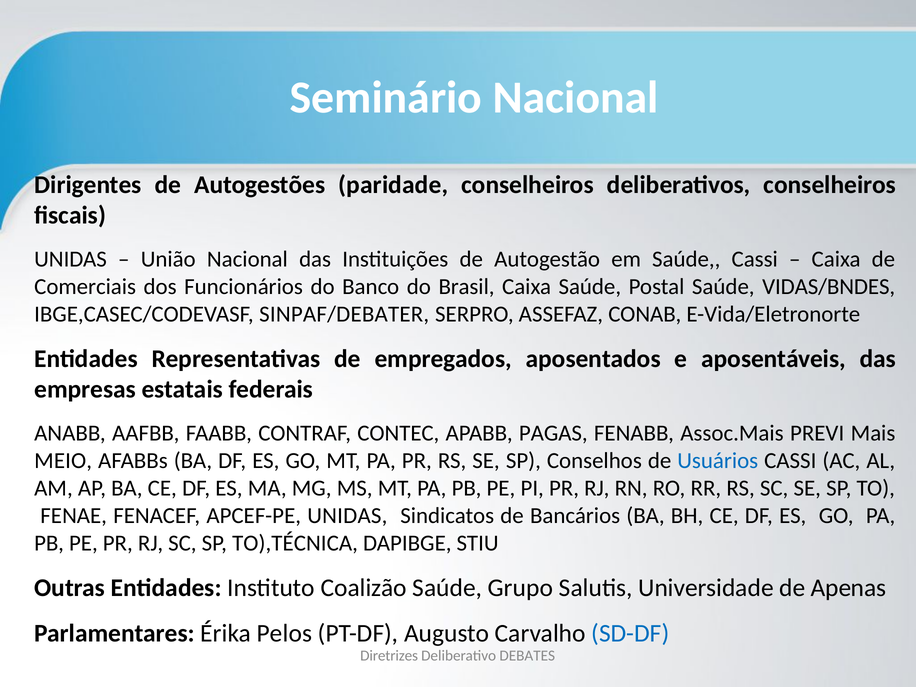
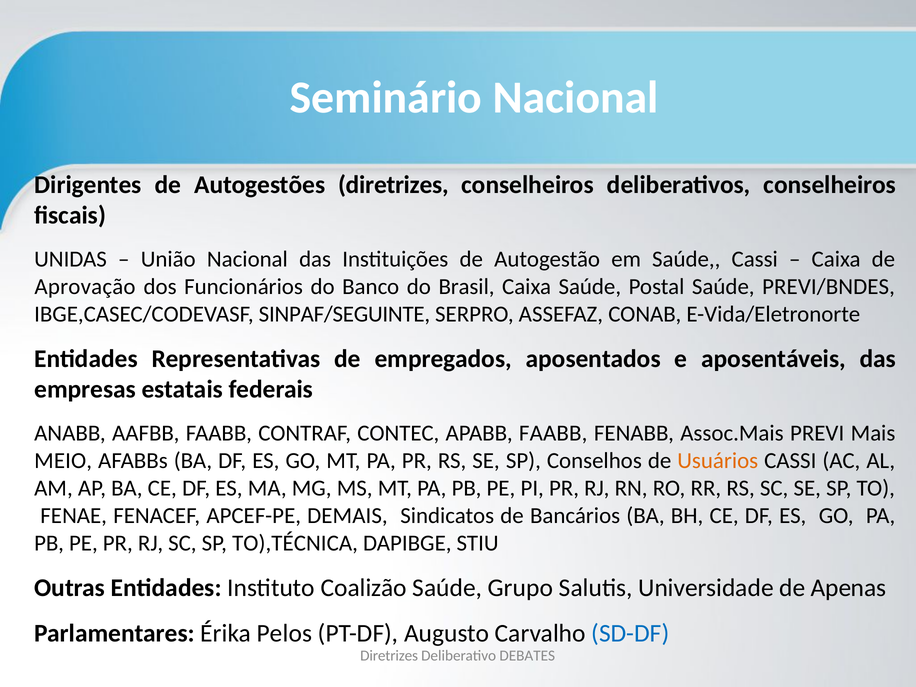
Autogestões paridade: paridade -> diretrizes (393, 185)
Comerciais: Comerciais -> Aprovação (85, 287)
VIDAS/BNDES: VIDAS/BNDES -> PREVI/BNDES (829, 287)
SINPAF/DEBATER: SINPAF/DEBATER -> SINPAF/SEGUINTE (344, 314)
APABB PAGAS: PAGAS -> FAABB (553, 433)
Usuários colour: blue -> orange (718, 461)
APCEF-PE UNIDAS: UNIDAS -> DEMAIS (347, 516)
